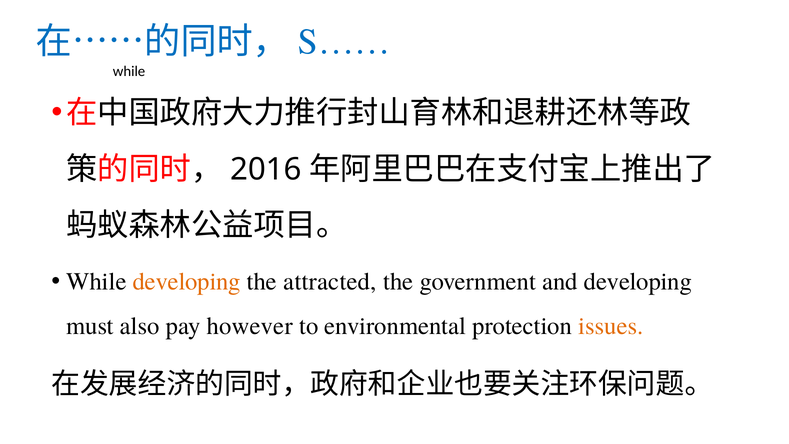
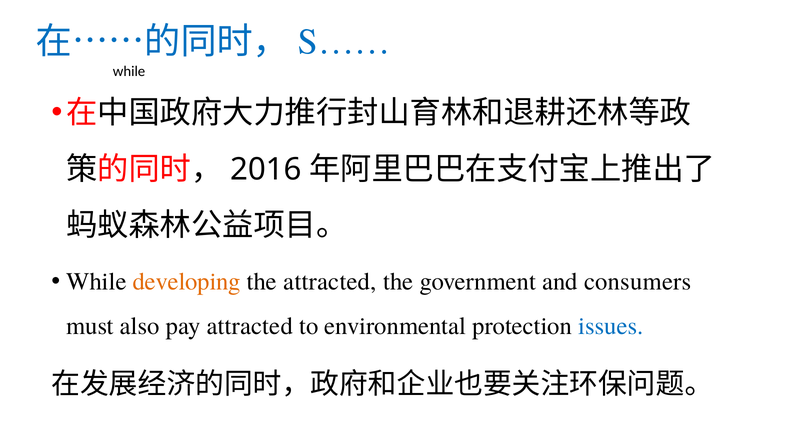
and developing: developing -> consumers (638, 282)
pay however: however -> attracted (250, 326)
issues colour: orange -> blue (611, 326)
